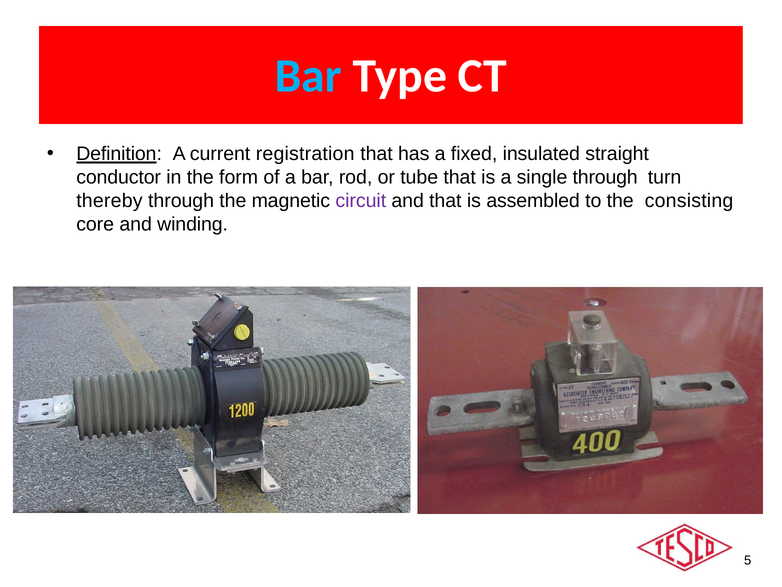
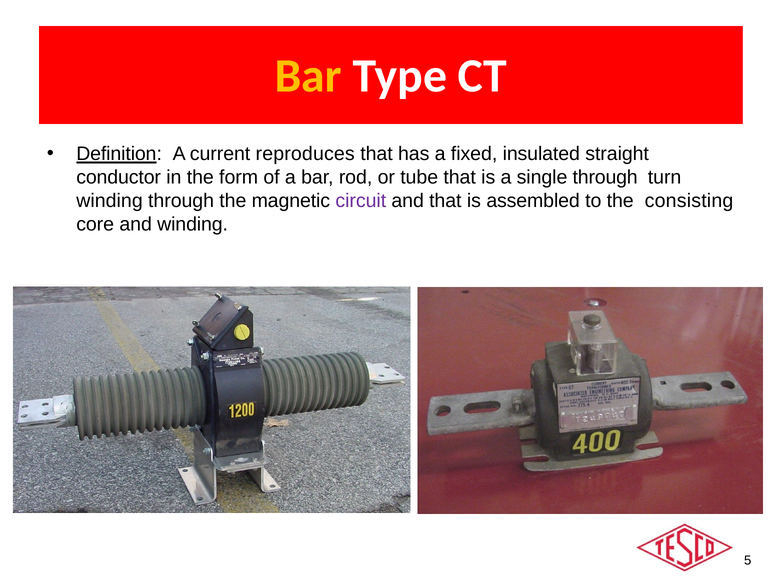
Bar colour: light blue -> yellow (308, 76)
registration: registration -> reproduces (305, 154)
thereby: thereby -> winding (110, 201)
